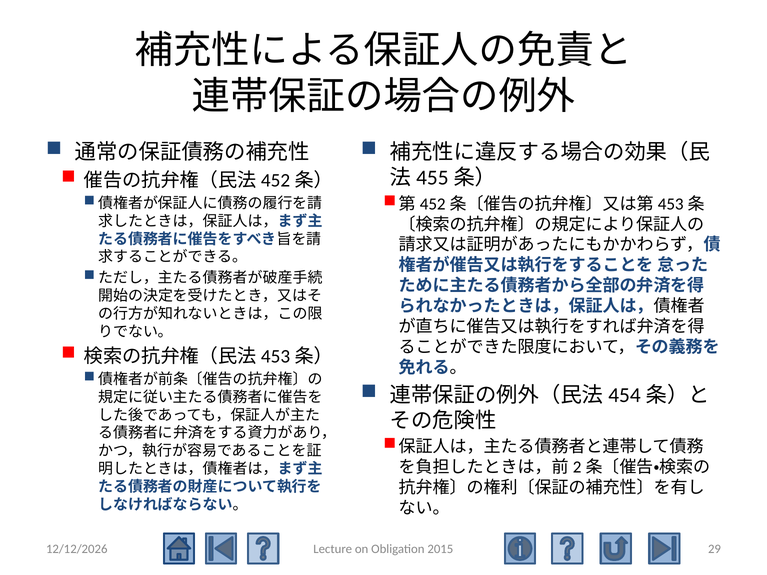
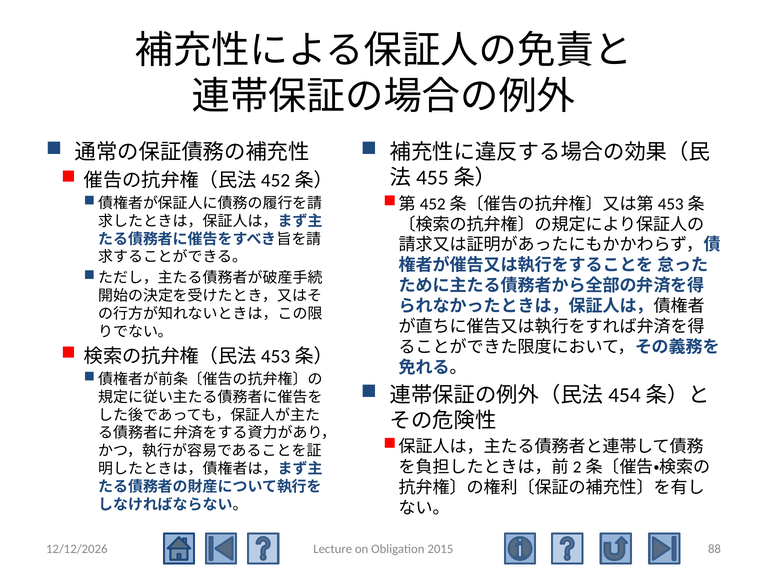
29: 29 -> 88 (715, 549)
